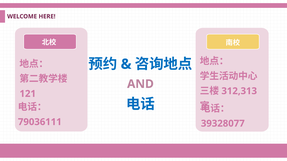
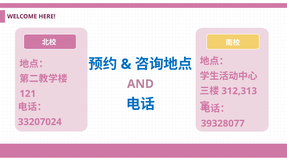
79036111: 79036111 -> 33207024 (40, 122)
